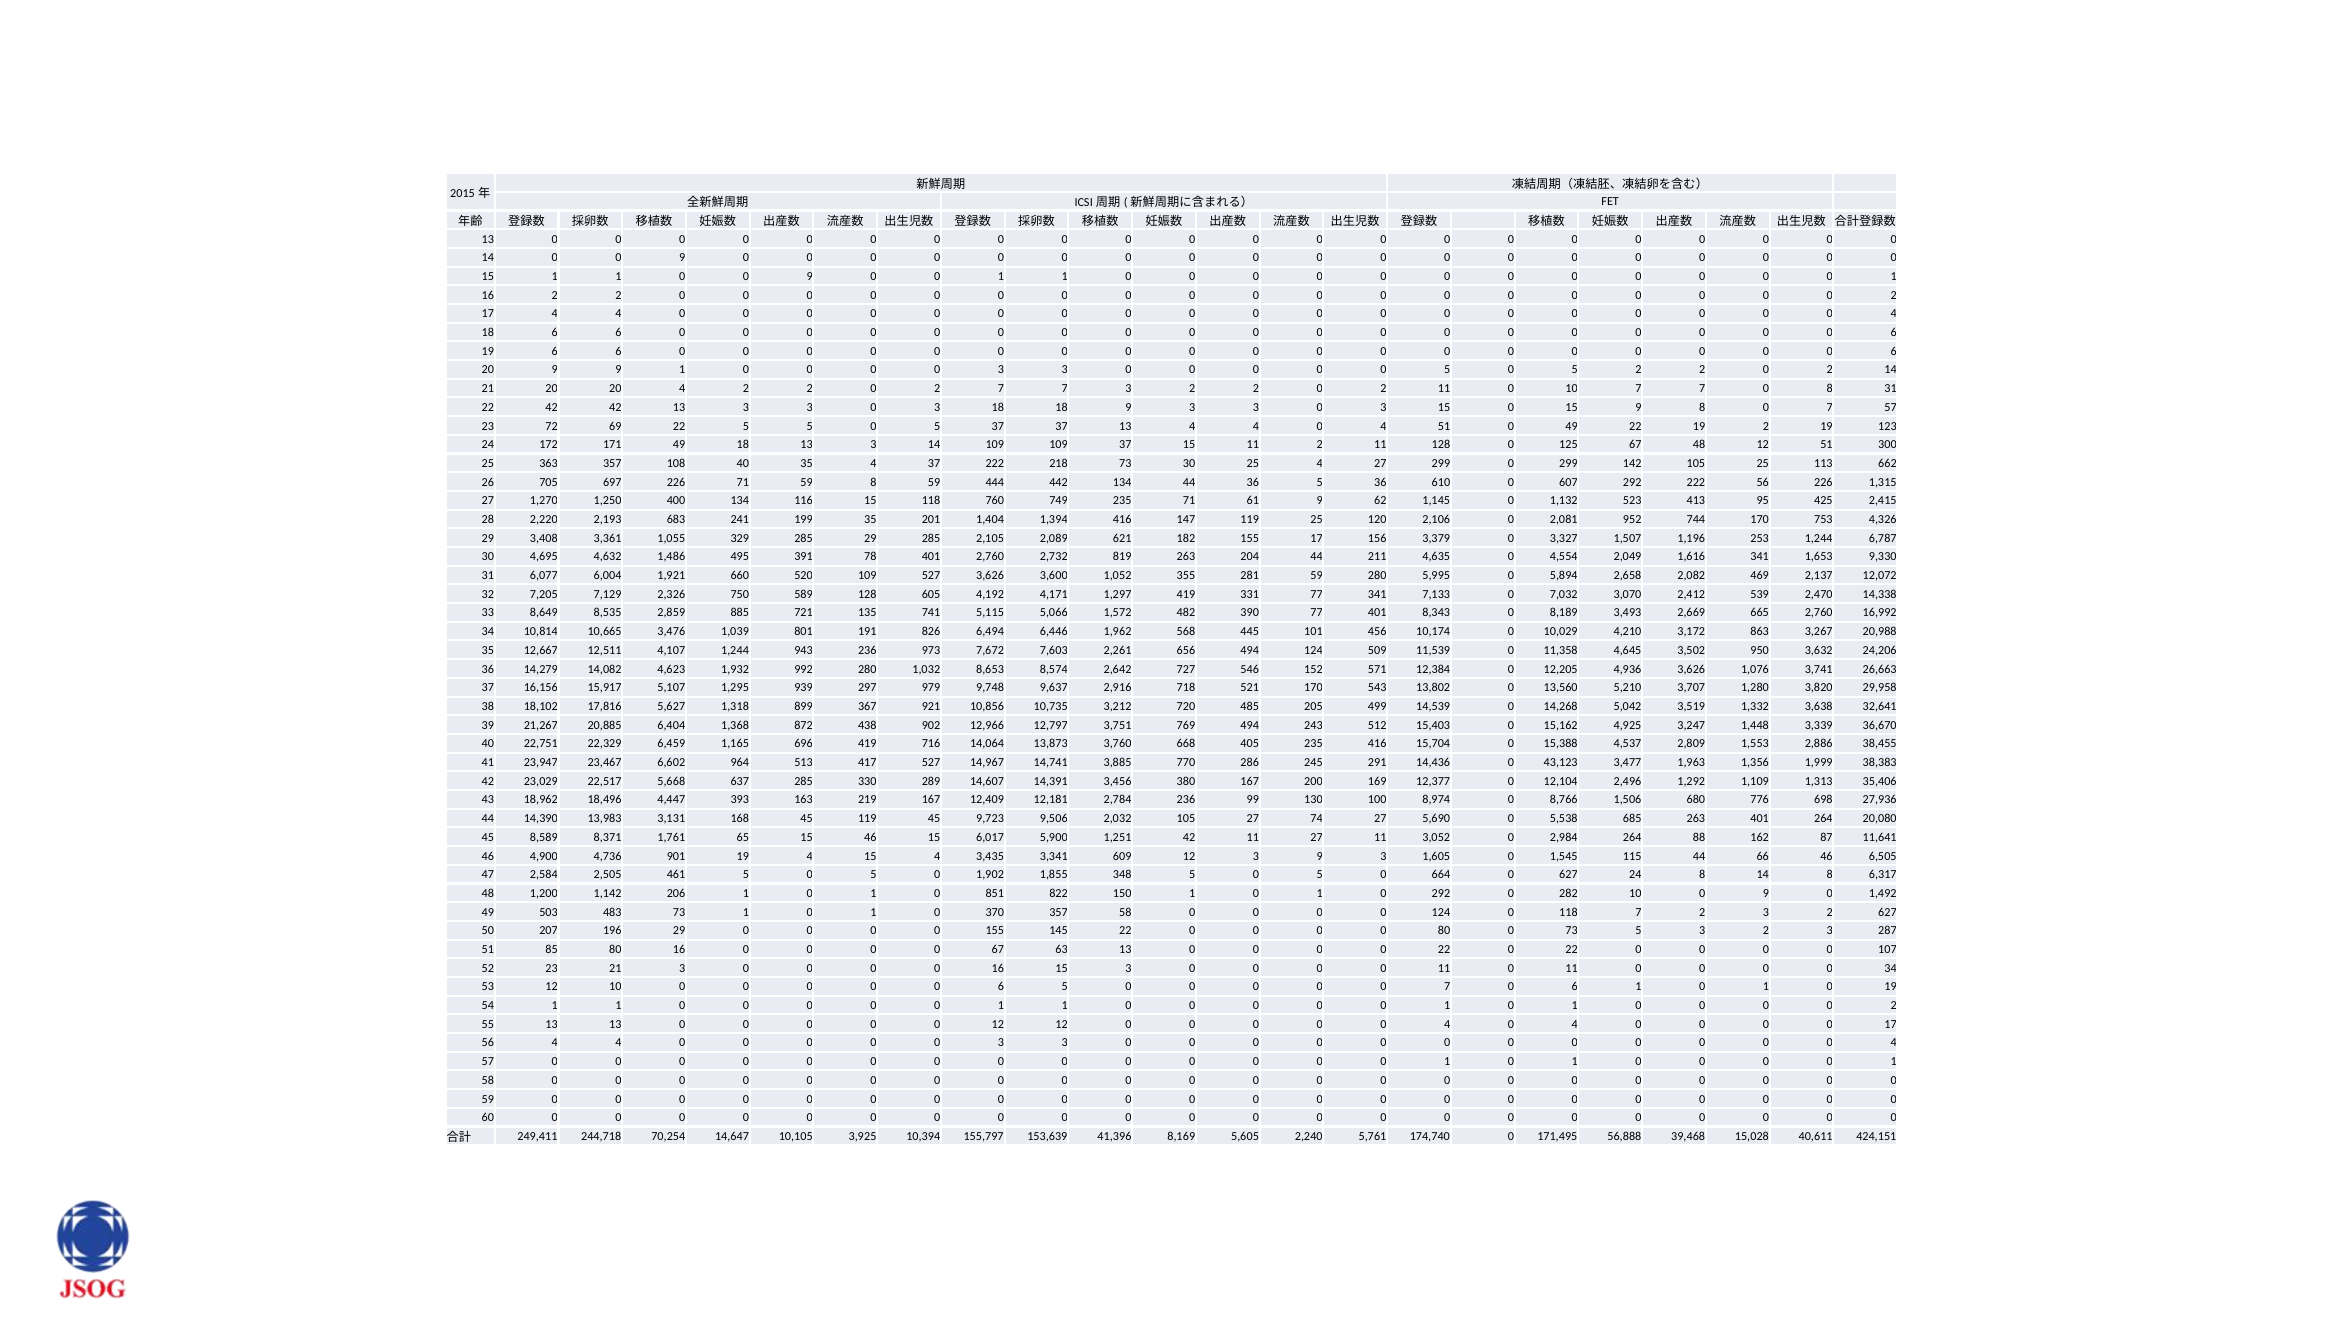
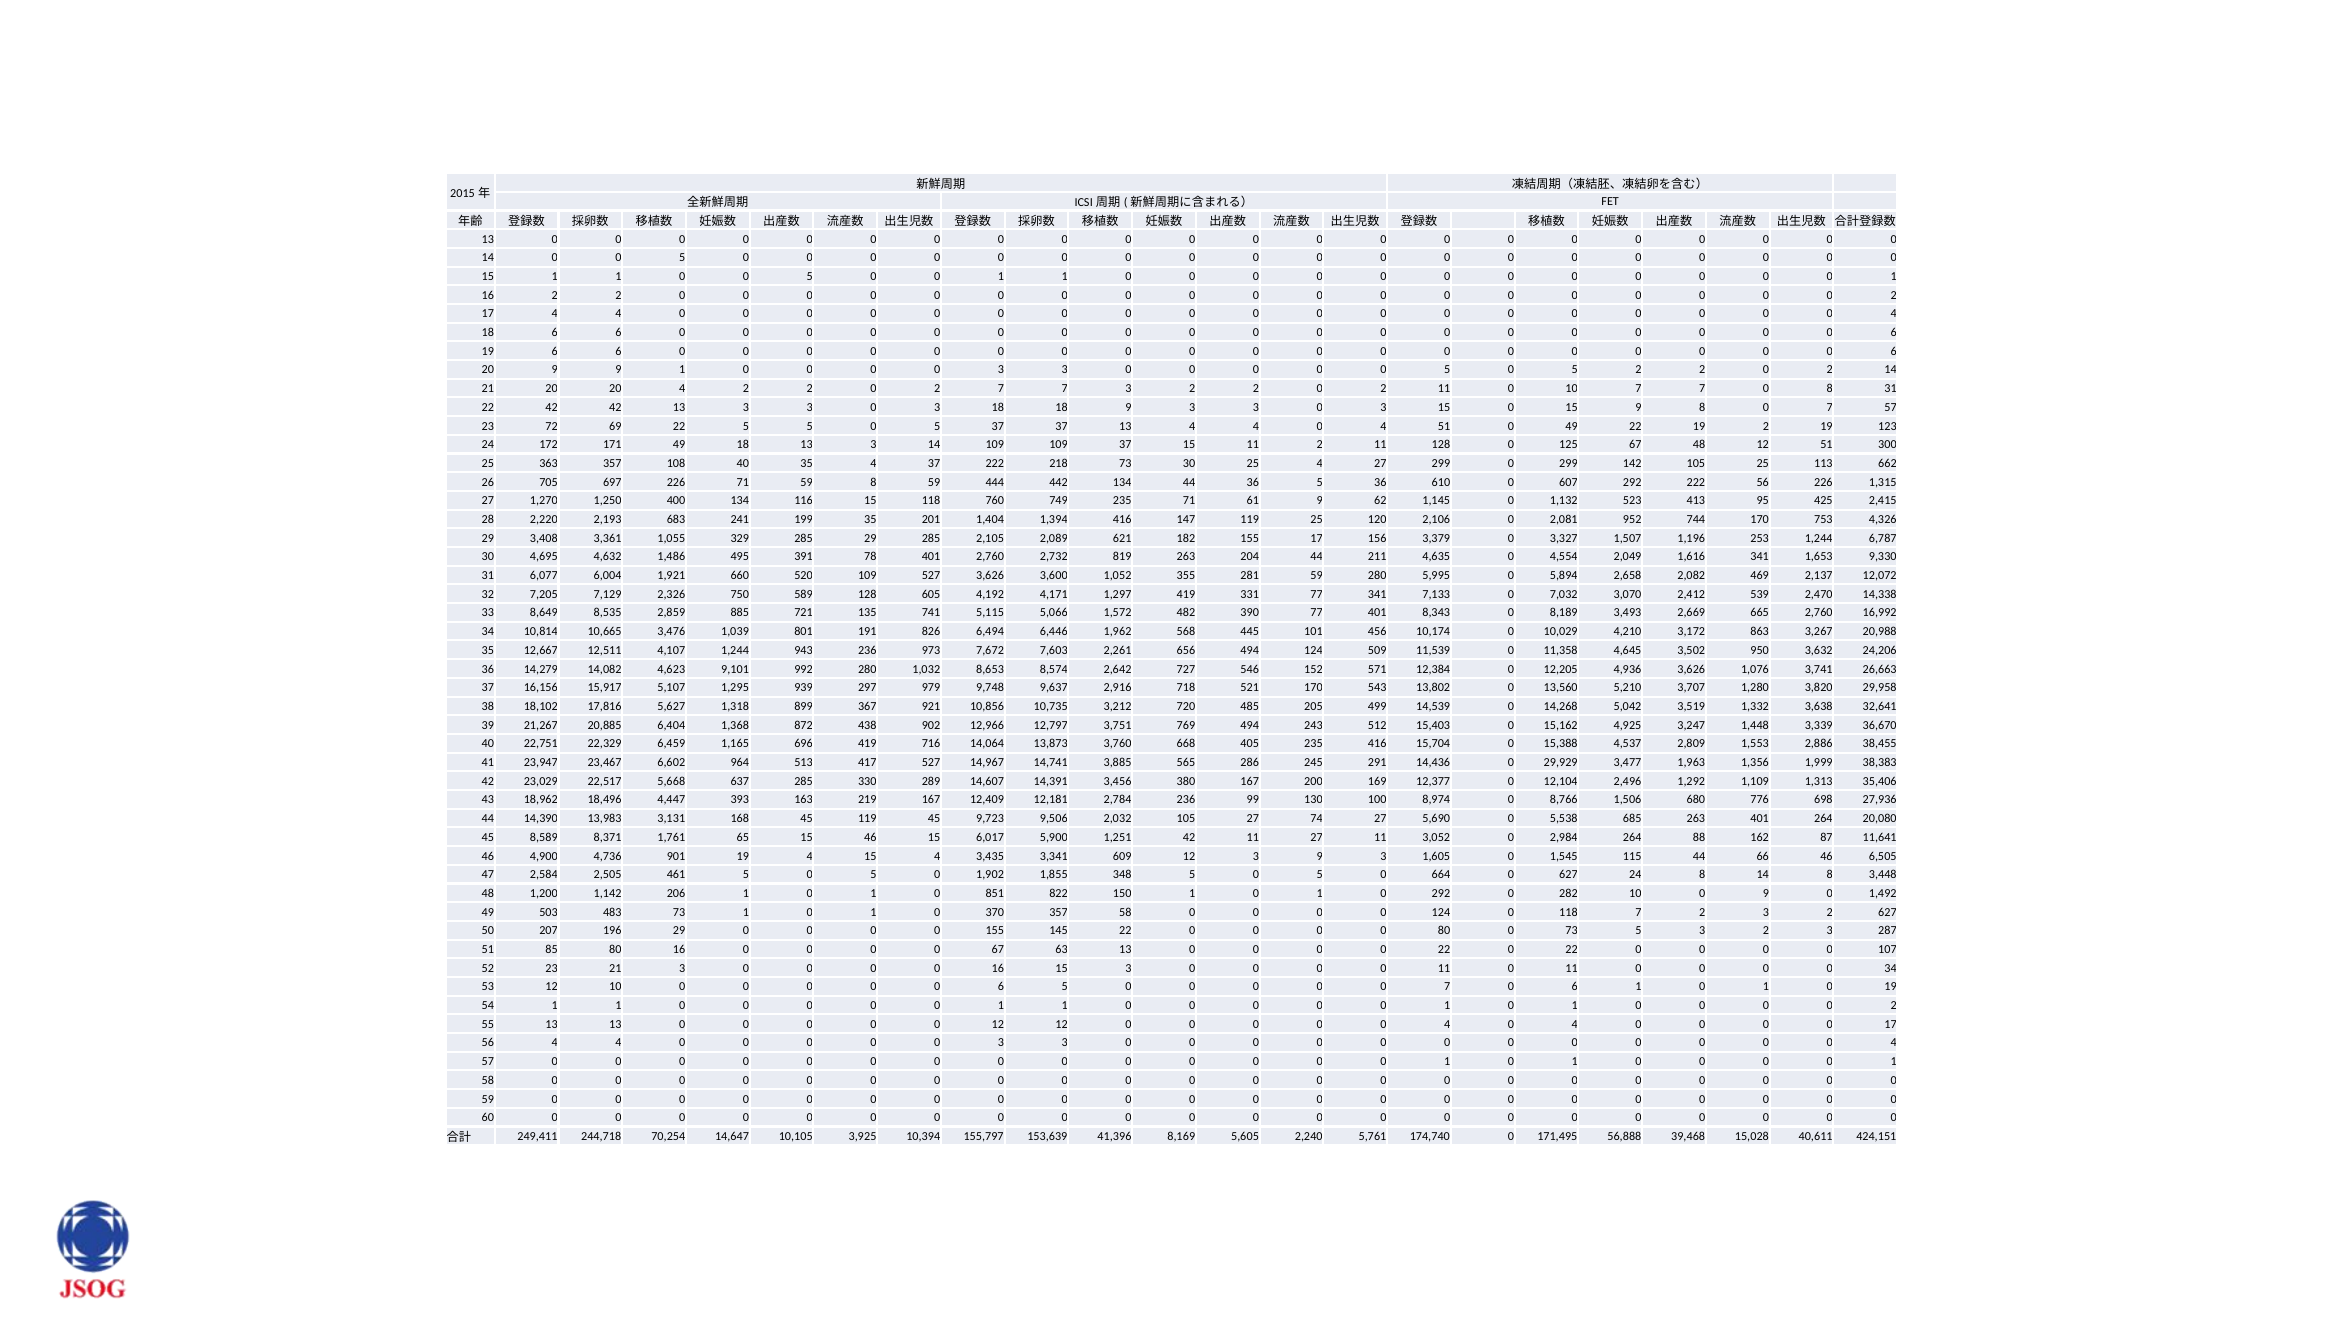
14 0 0 9: 9 -> 5 (682, 258)
1 0 0 9: 9 -> 5 (810, 276)
1,932: 1,932 -> 9,101 (735, 669)
770: 770 -> 565 (1186, 762)
43,123: 43,123 -> 29,929 (1561, 762)
6,317: 6,317 -> 3,448 (1883, 874)
